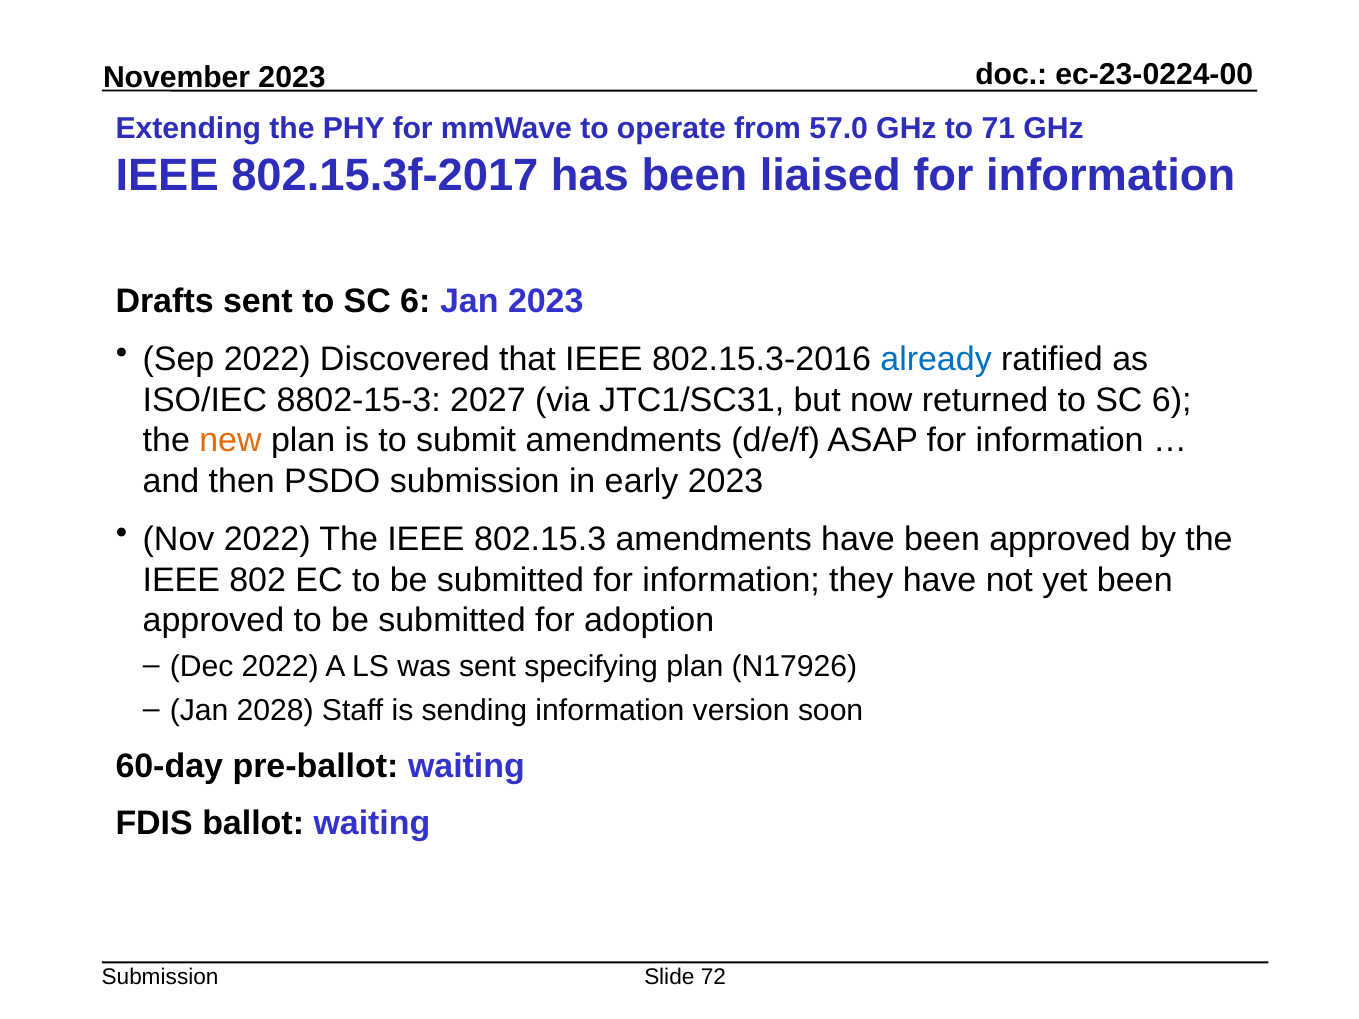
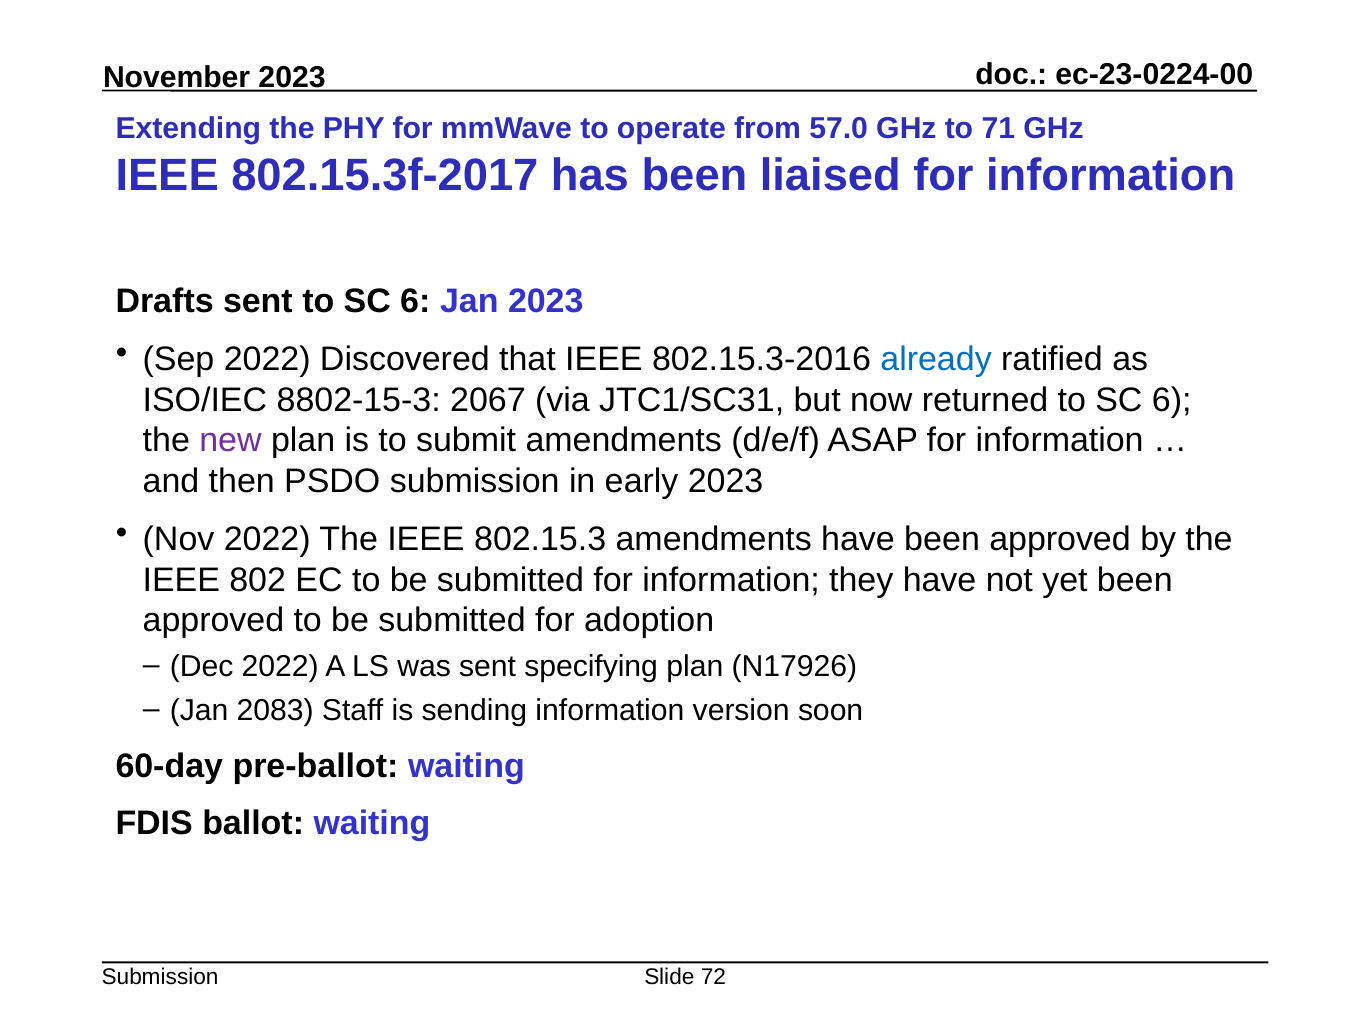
2027: 2027 -> 2067 (488, 400)
new colour: orange -> purple (230, 441)
2028: 2028 -> 2083 (275, 710)
